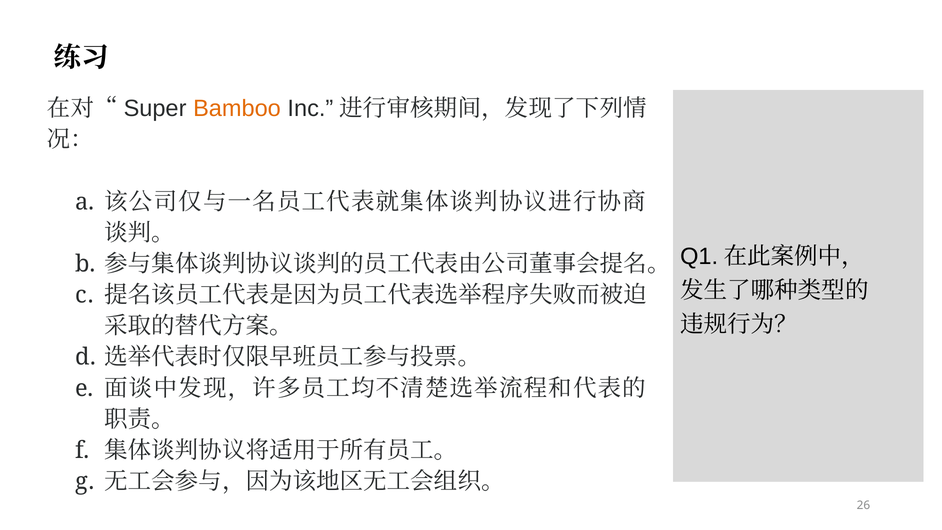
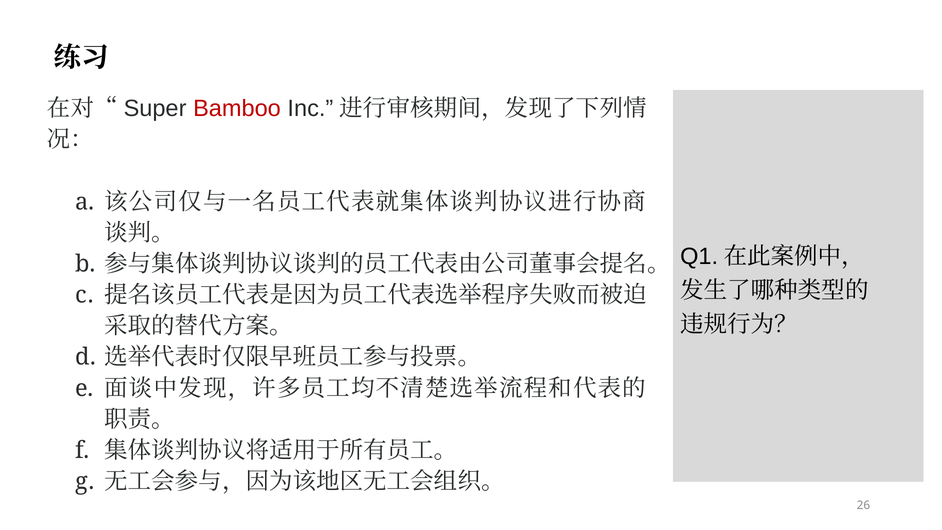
Bamboo colour: orange -> red (237, 109)
